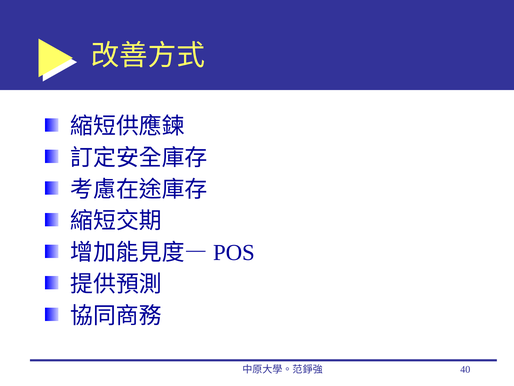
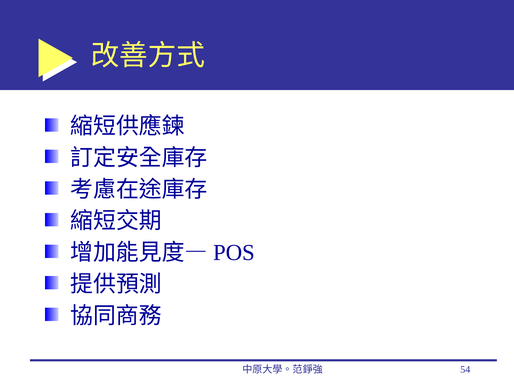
40: 40 -> 54 (465, 369)
